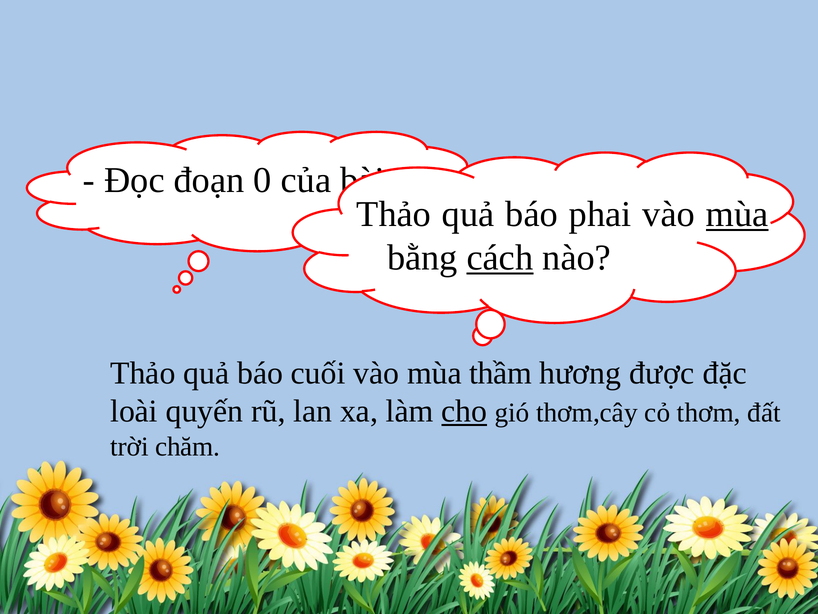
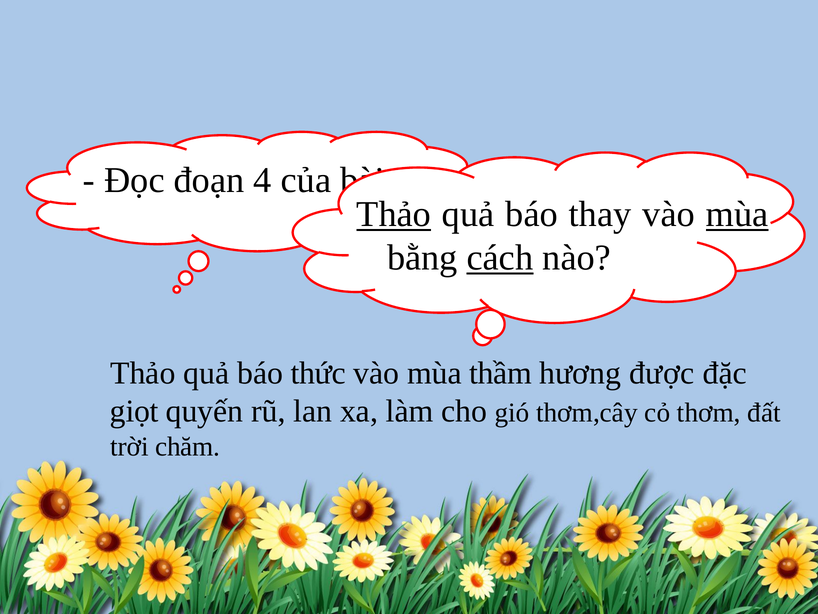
0: 0 -> 4 (263, 180)
Thảo underline: none -> present (394, 214)
phai: phai -> thay (600, 214)
cuối: cuối -> thức (318, 373)
loài: loài -> giọt (134, 411)
cho underline: present -> none (464, 411)
